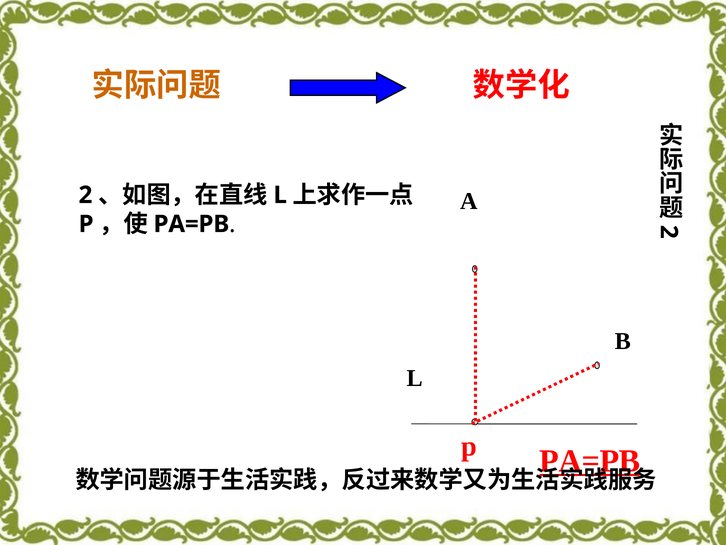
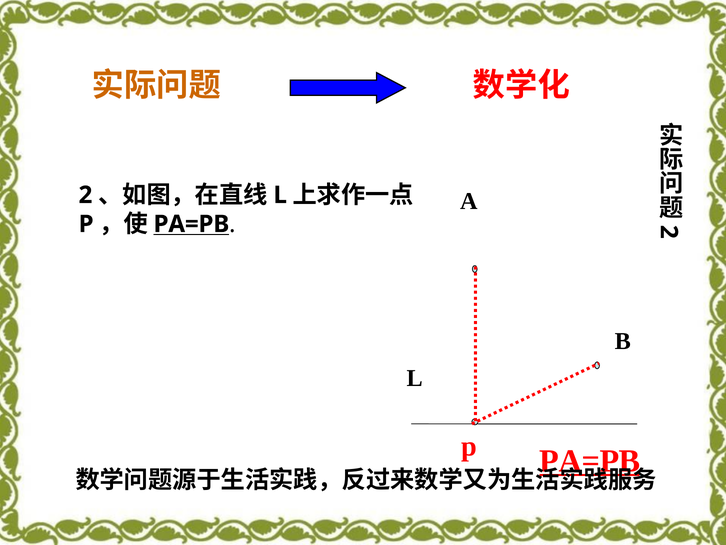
PA=PB underline: none -> present (191, 224)
